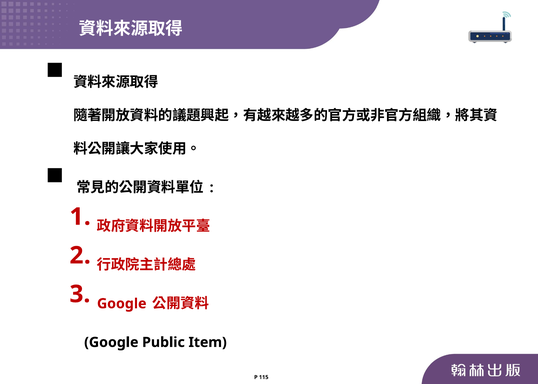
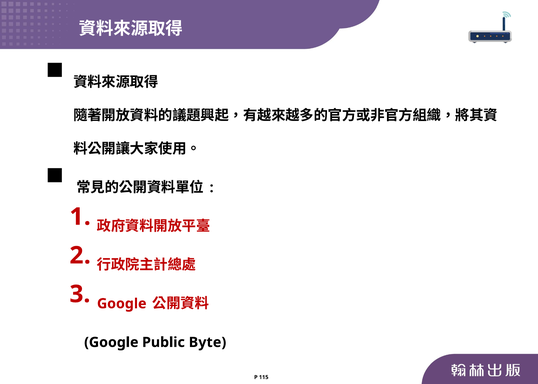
Item: Item -> Byte (207, 343)
